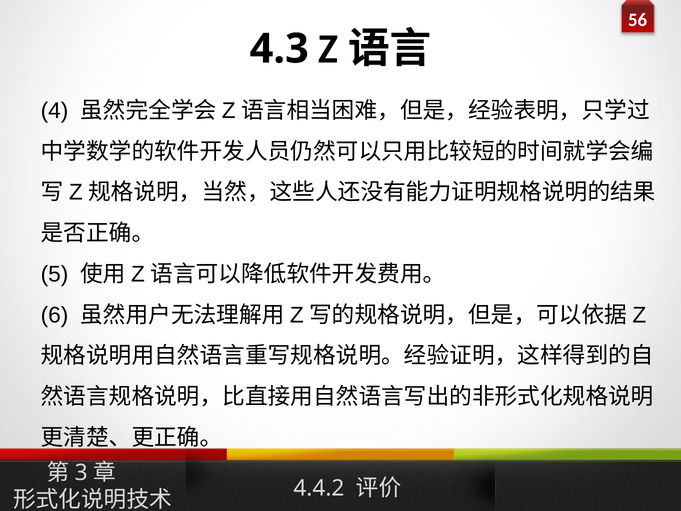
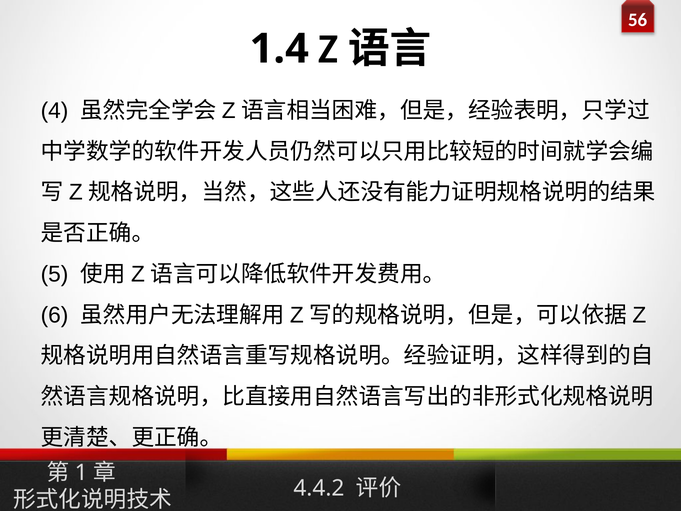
4.3: 4.3 -> 1.4 (279, 49)
3: 3 -> 1 (81, 472)
